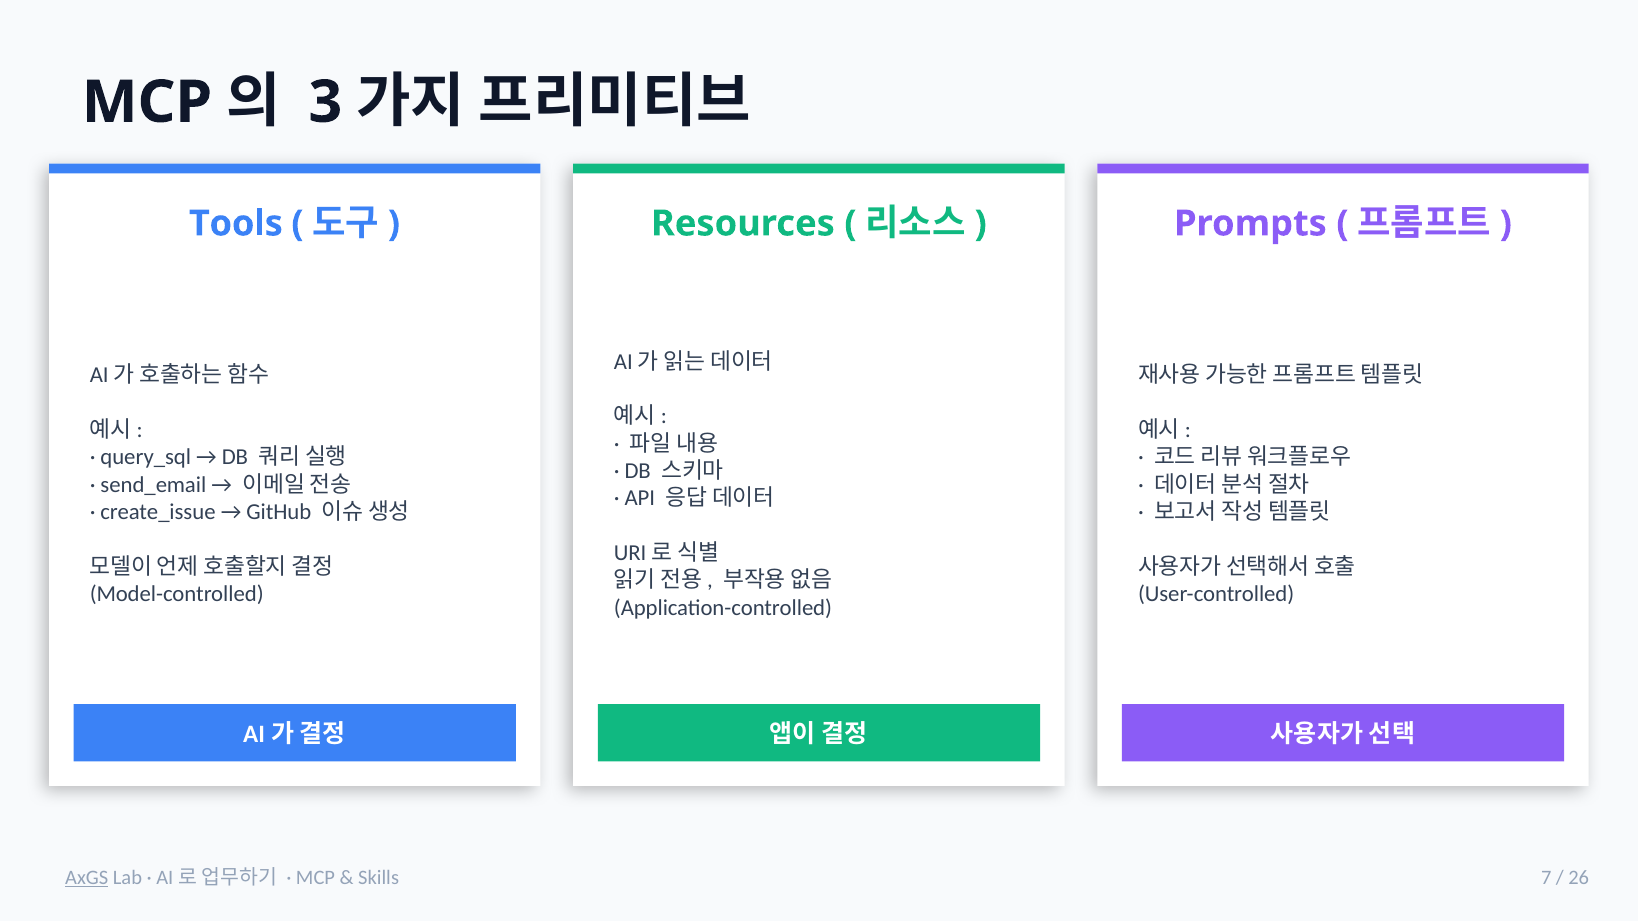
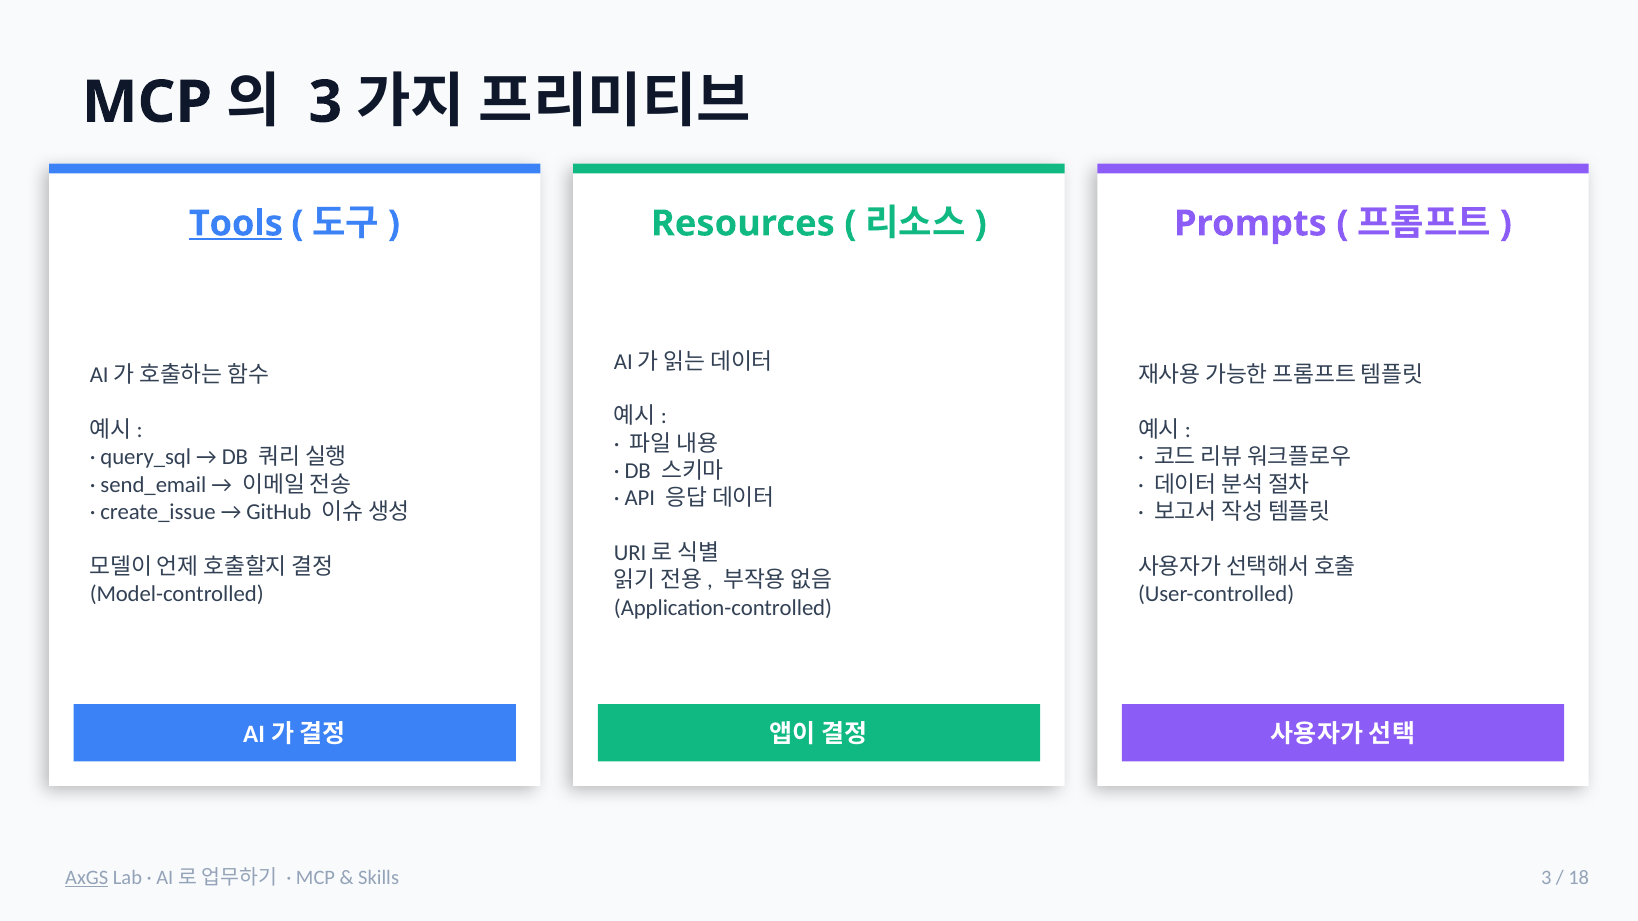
Tools underline: none -> present (236, 224)
Skills 7: 7 -> 3 (1546, 878)
26: 26 -> 18 (1579, 878)
